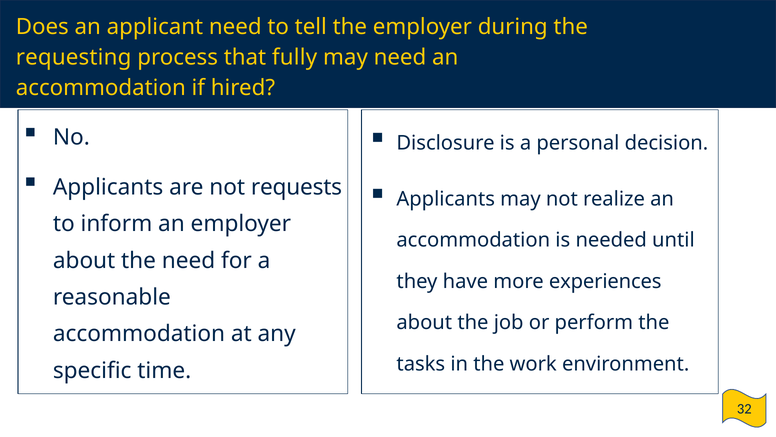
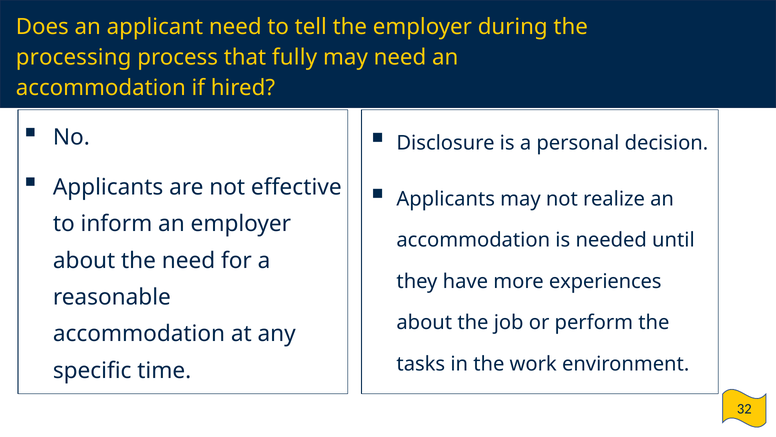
requesting: requesting -> processing (74, 57)
requests: requests -> effective (296, 187)
